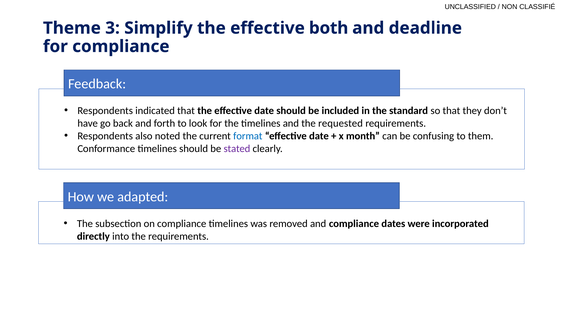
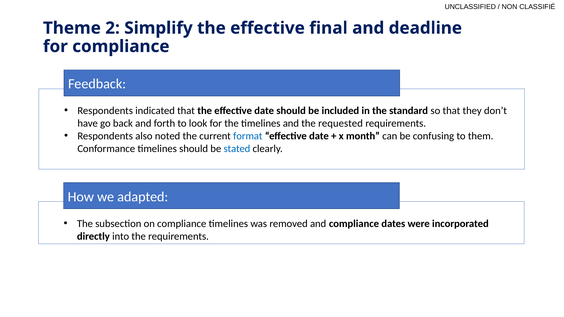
3: 3 -> 2 (113, 28)
both: both -> final (328, 28)
stated colour: purple -> blue (237, 149)
